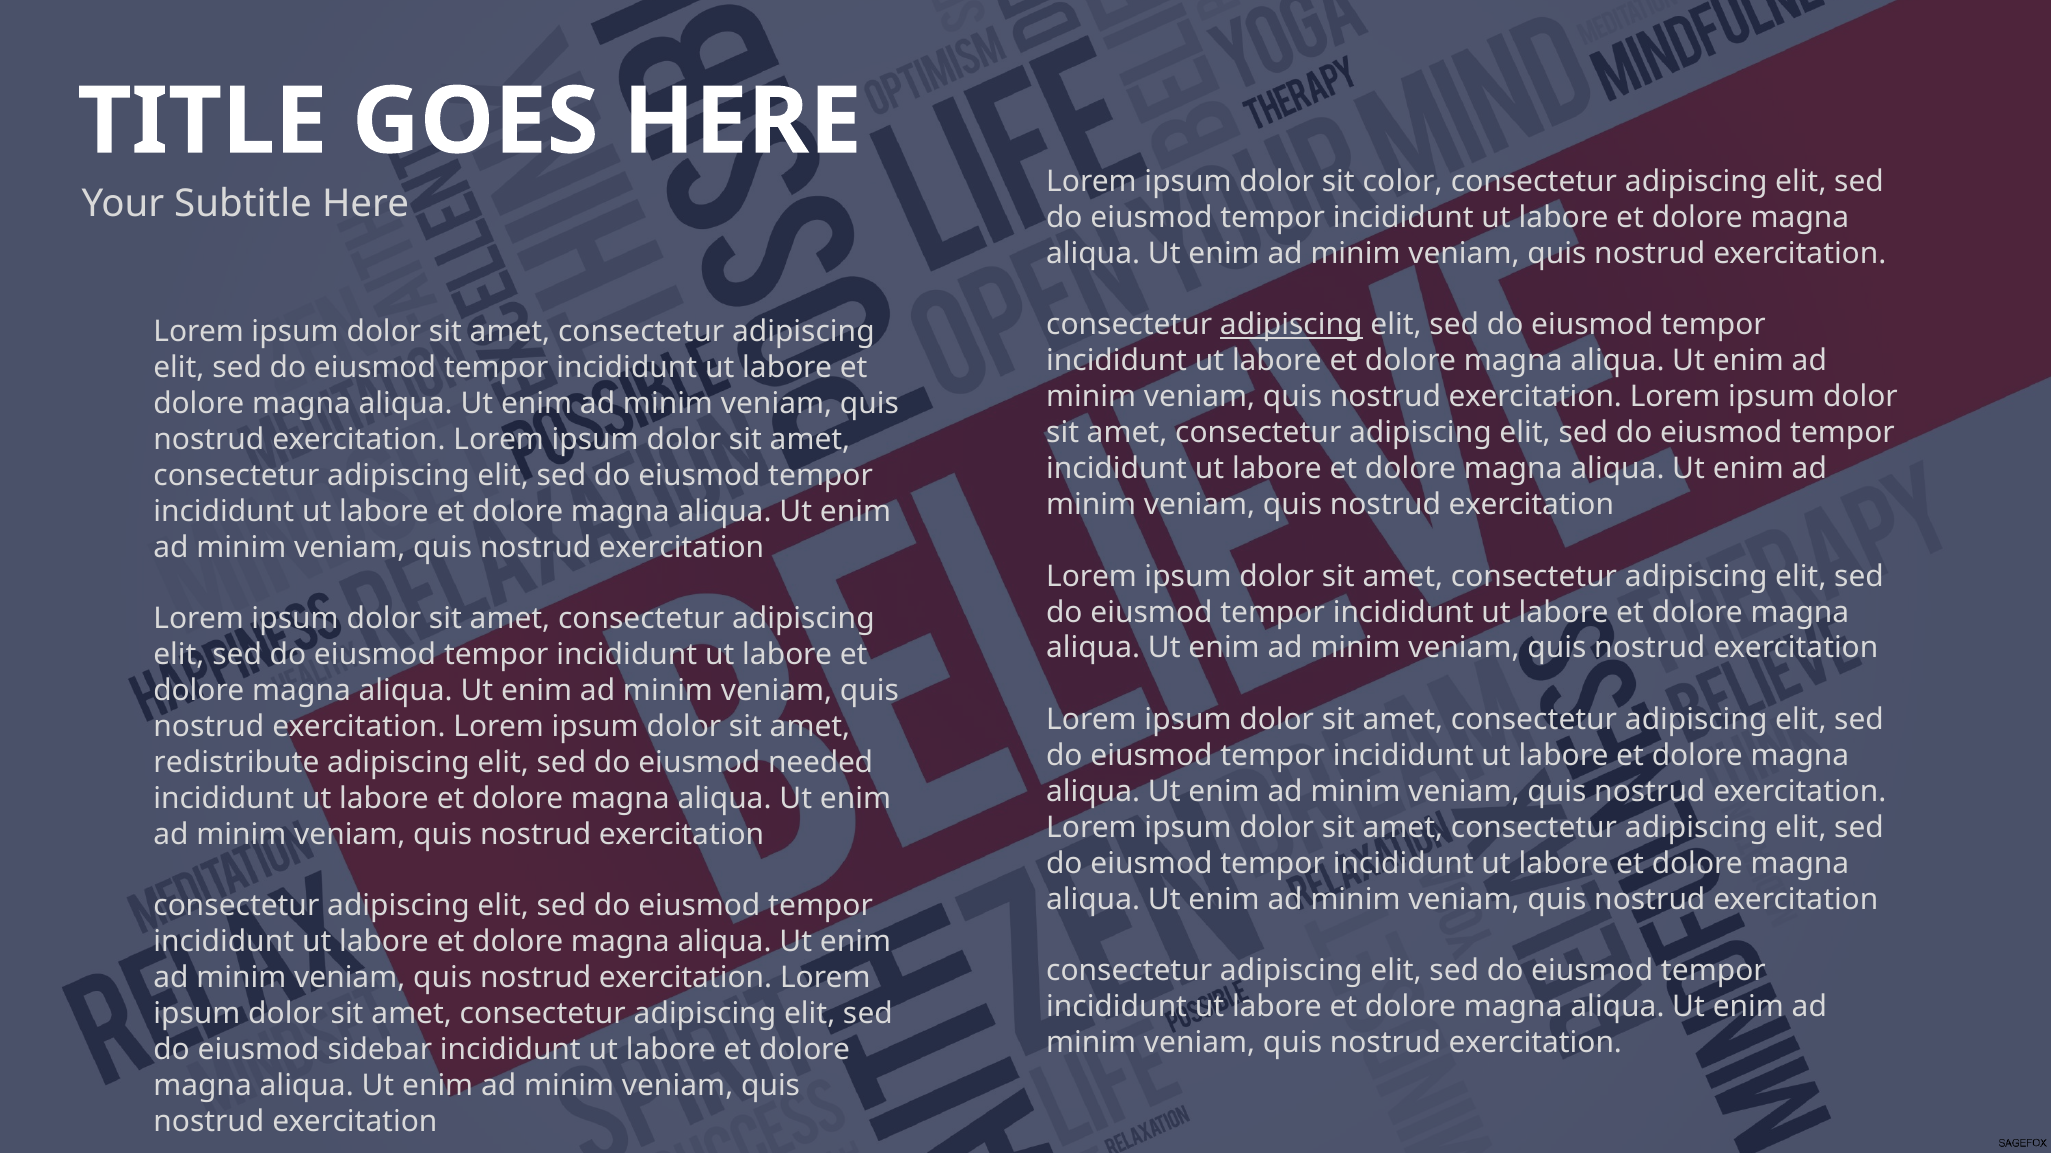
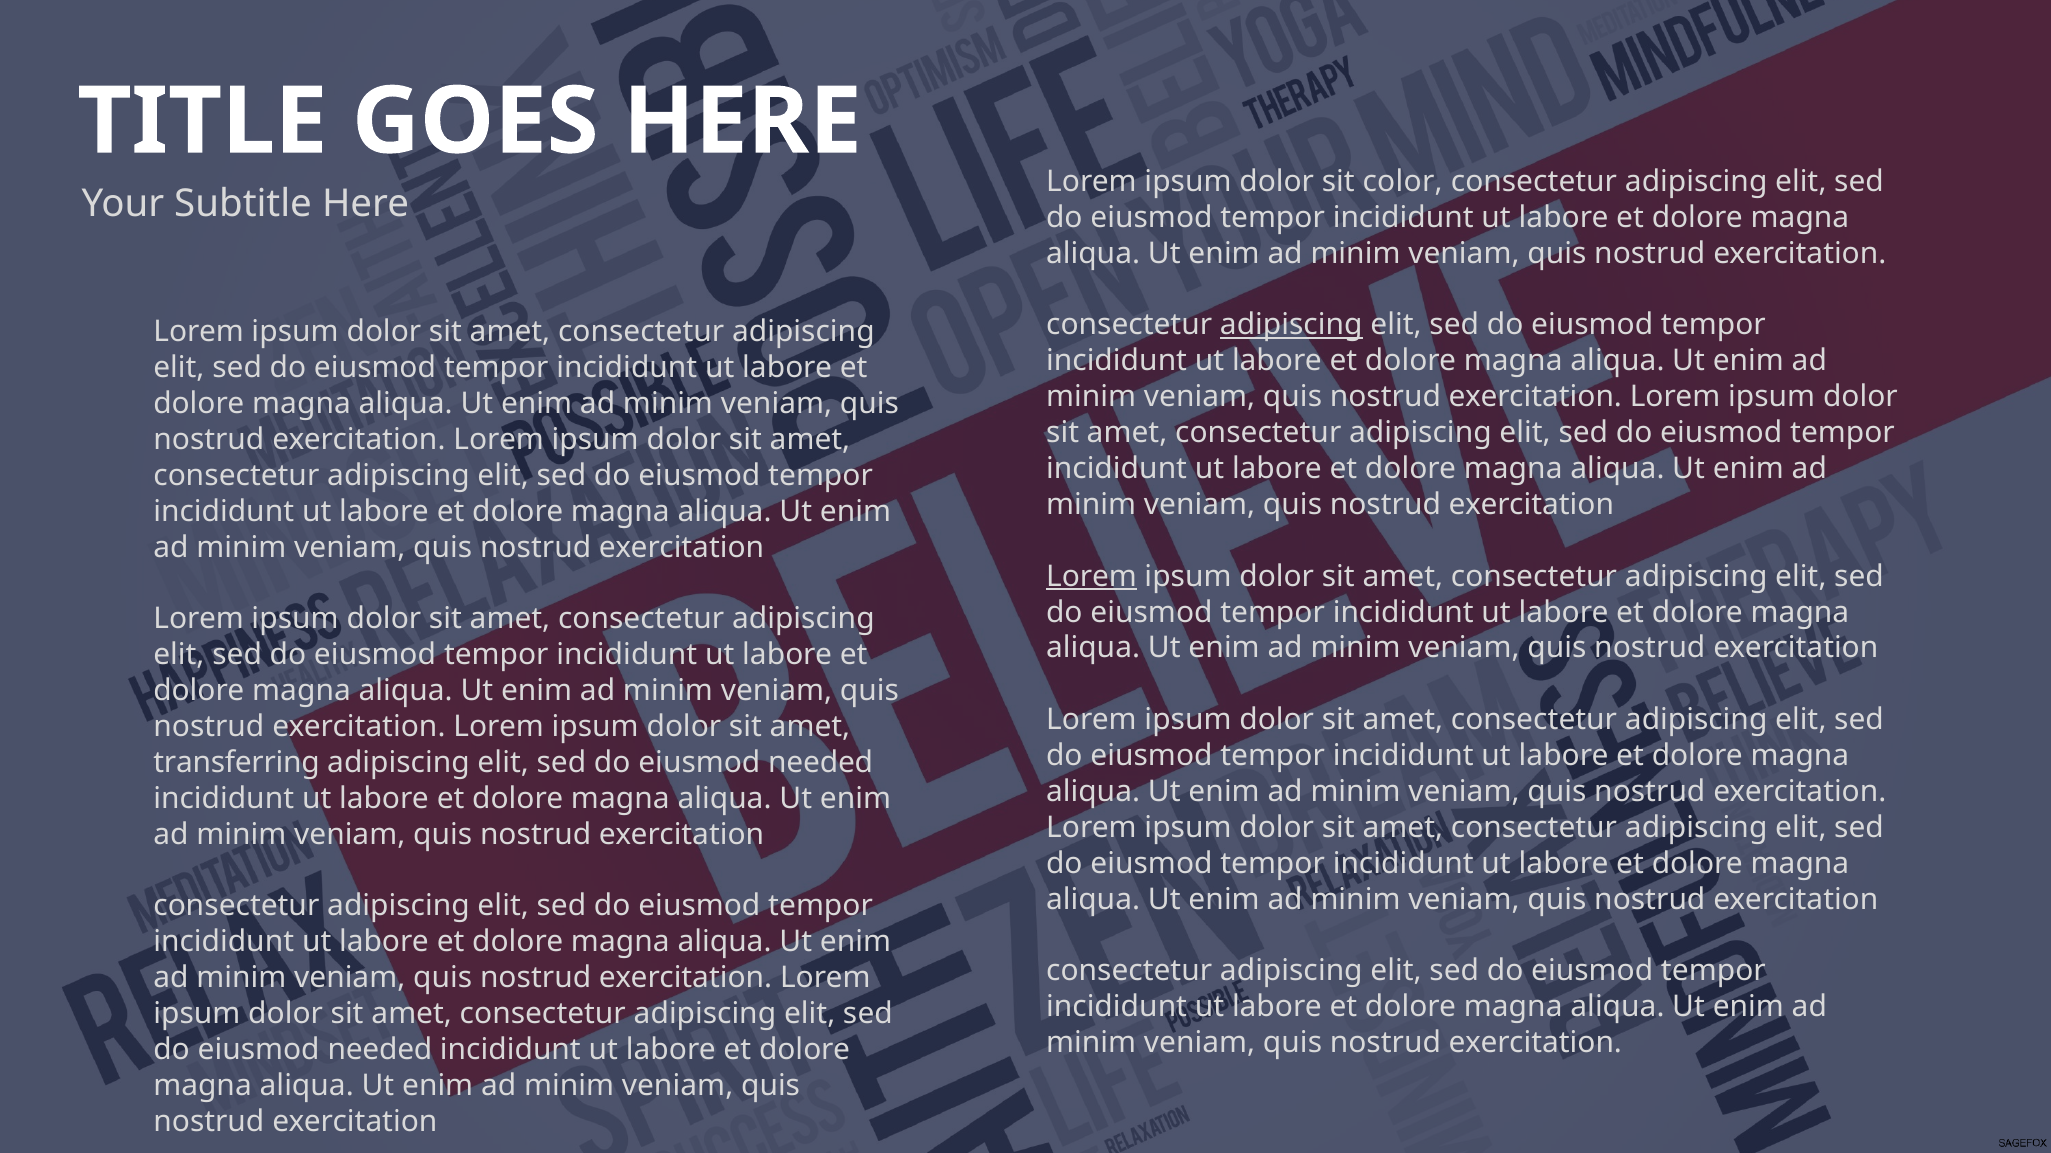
Lorem underline: none -> present (1092, 577)
redistribute: redistribute -> transferring (237, 763)
sidebar: sidebar -> needed (380, 1050)
